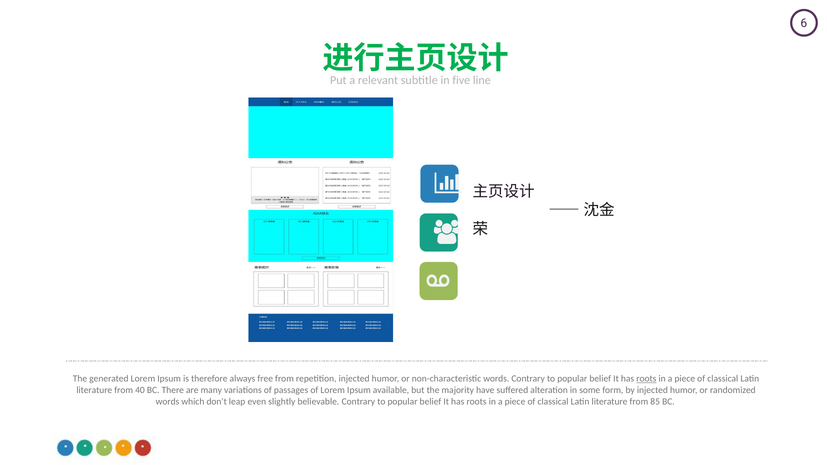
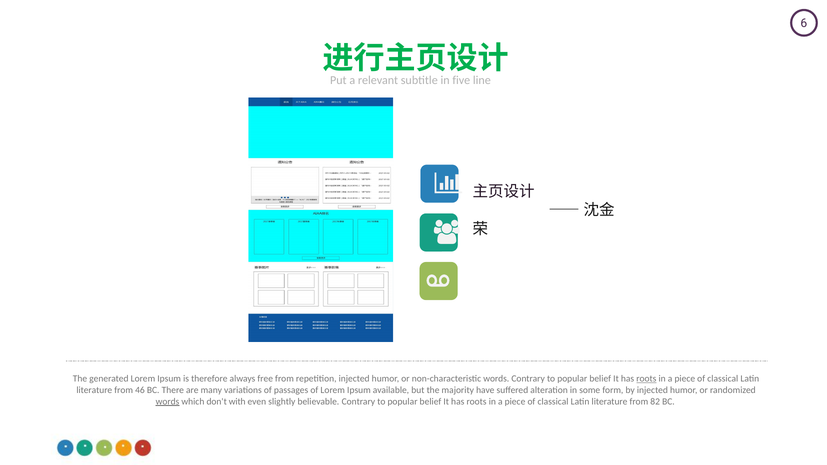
40: 40 -> 46 (140, 390)
words underline: none -> present (168, 402)
leap: leap -> with (237, 402)
85: 85 -> 82 (655, 402)
